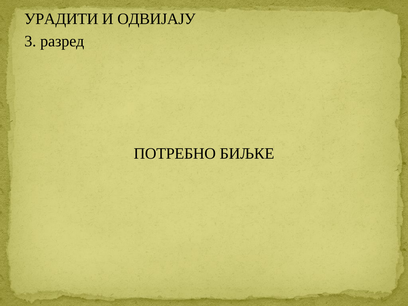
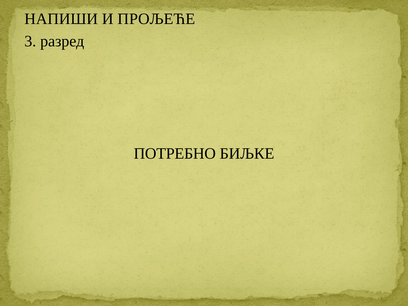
УРАДИТИ: УРАДИТИ -> НАПИШИ (61, 19)
ОДВИЈАЈУ: ОДВИЈАЈУ -> ПРОЉЕЋЕ (156, 19)
